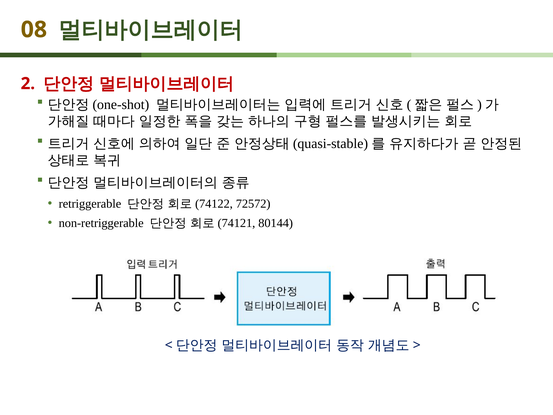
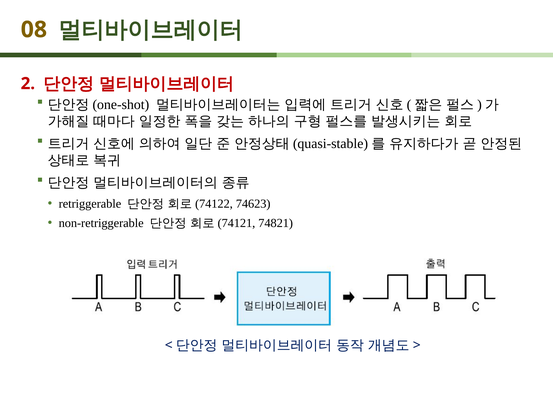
72572: 72572 -> 74623 (253, 204)
80144: 80144 -> 74821 (276, 223)
